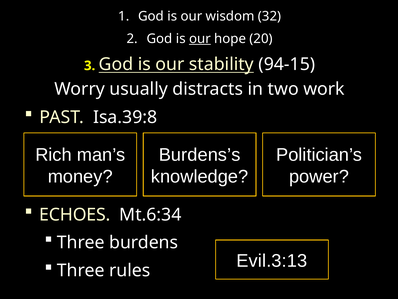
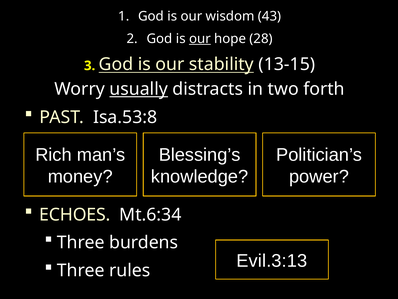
32: 32 -> 43 (270, 16)
20: 20 -> 28 (261, 39)
94-15: 94-15 -> 13-15 (287, 64)
usually underline: none -> present (139, 89)
work: work -> forth (324, 89)
Isa.39:8: Isa.39:8 -> Isa.53:8 (125, 117)
Burdens’s: Burdens’s -> Blessing’s (200, 154)
